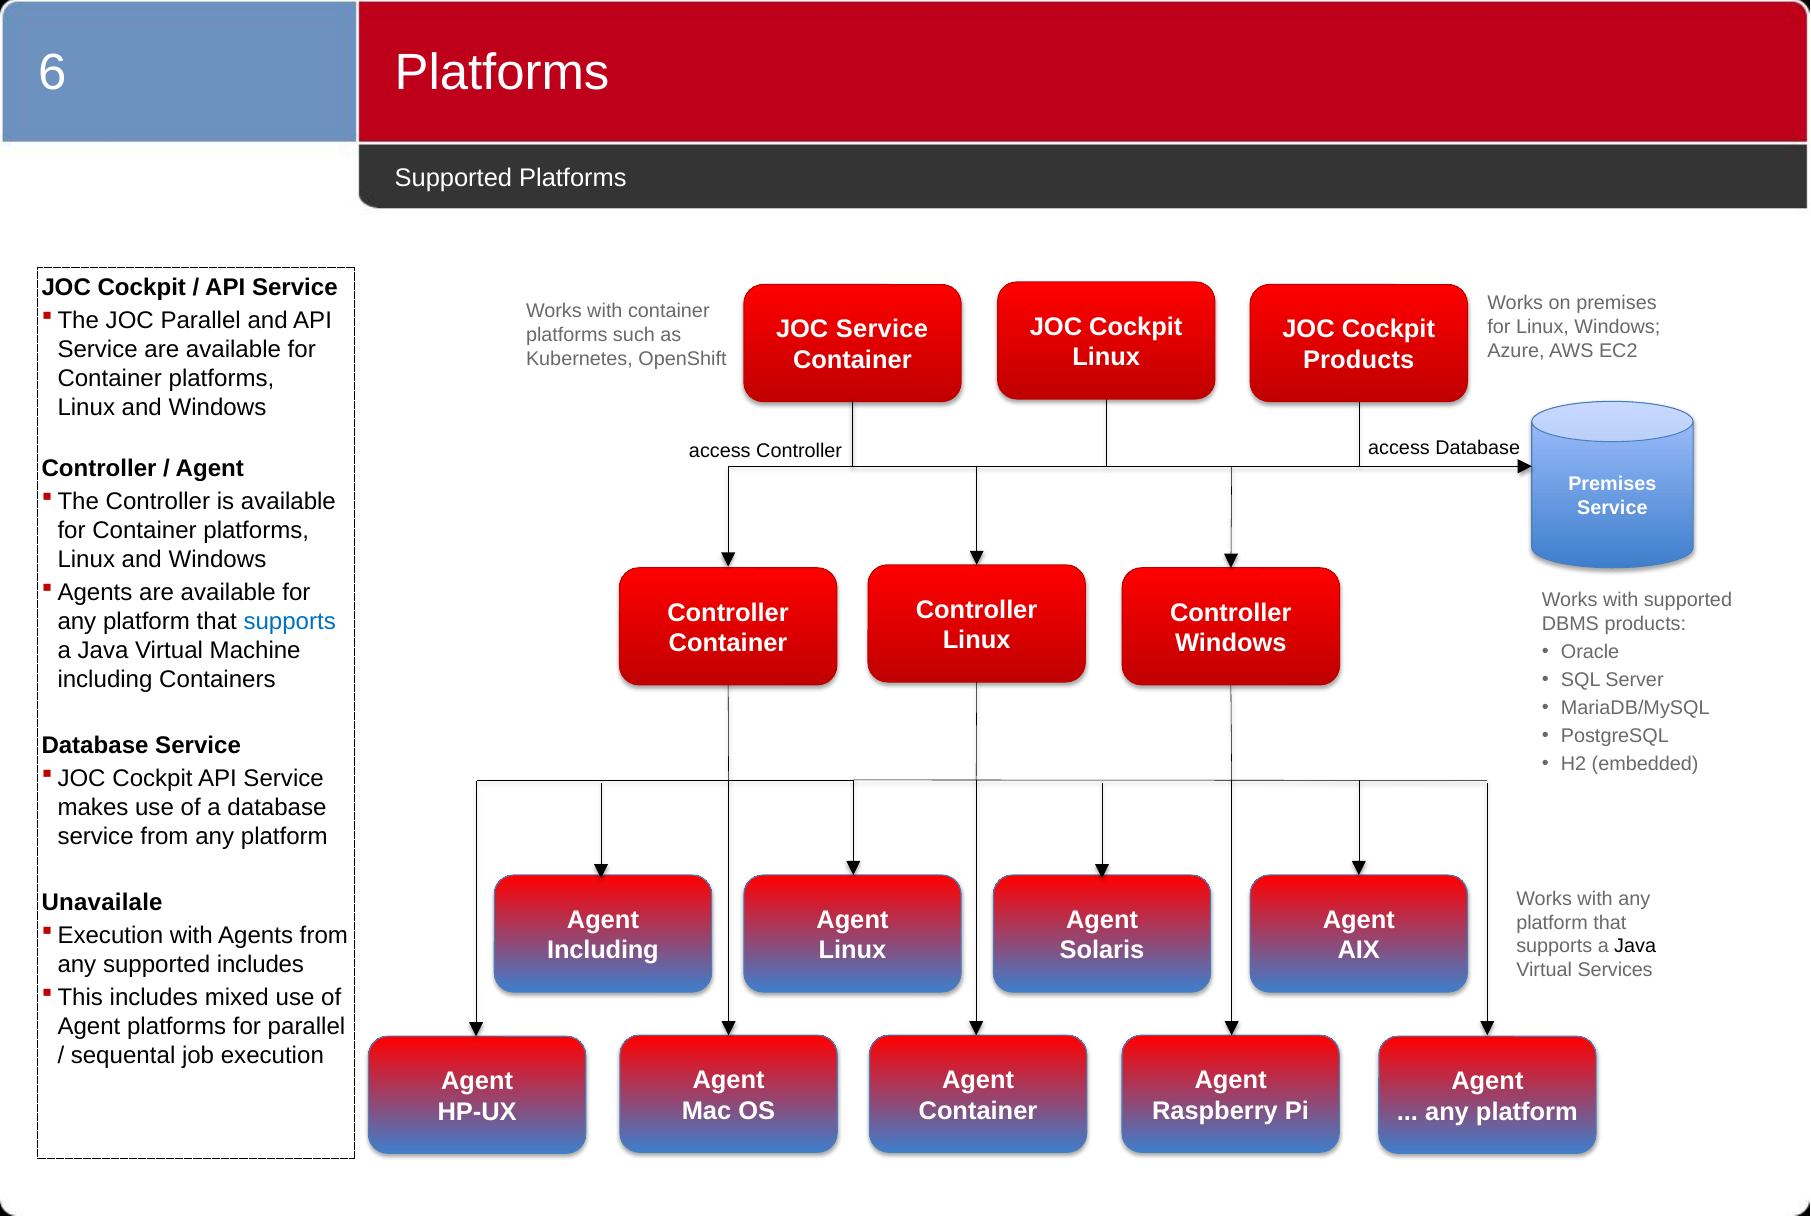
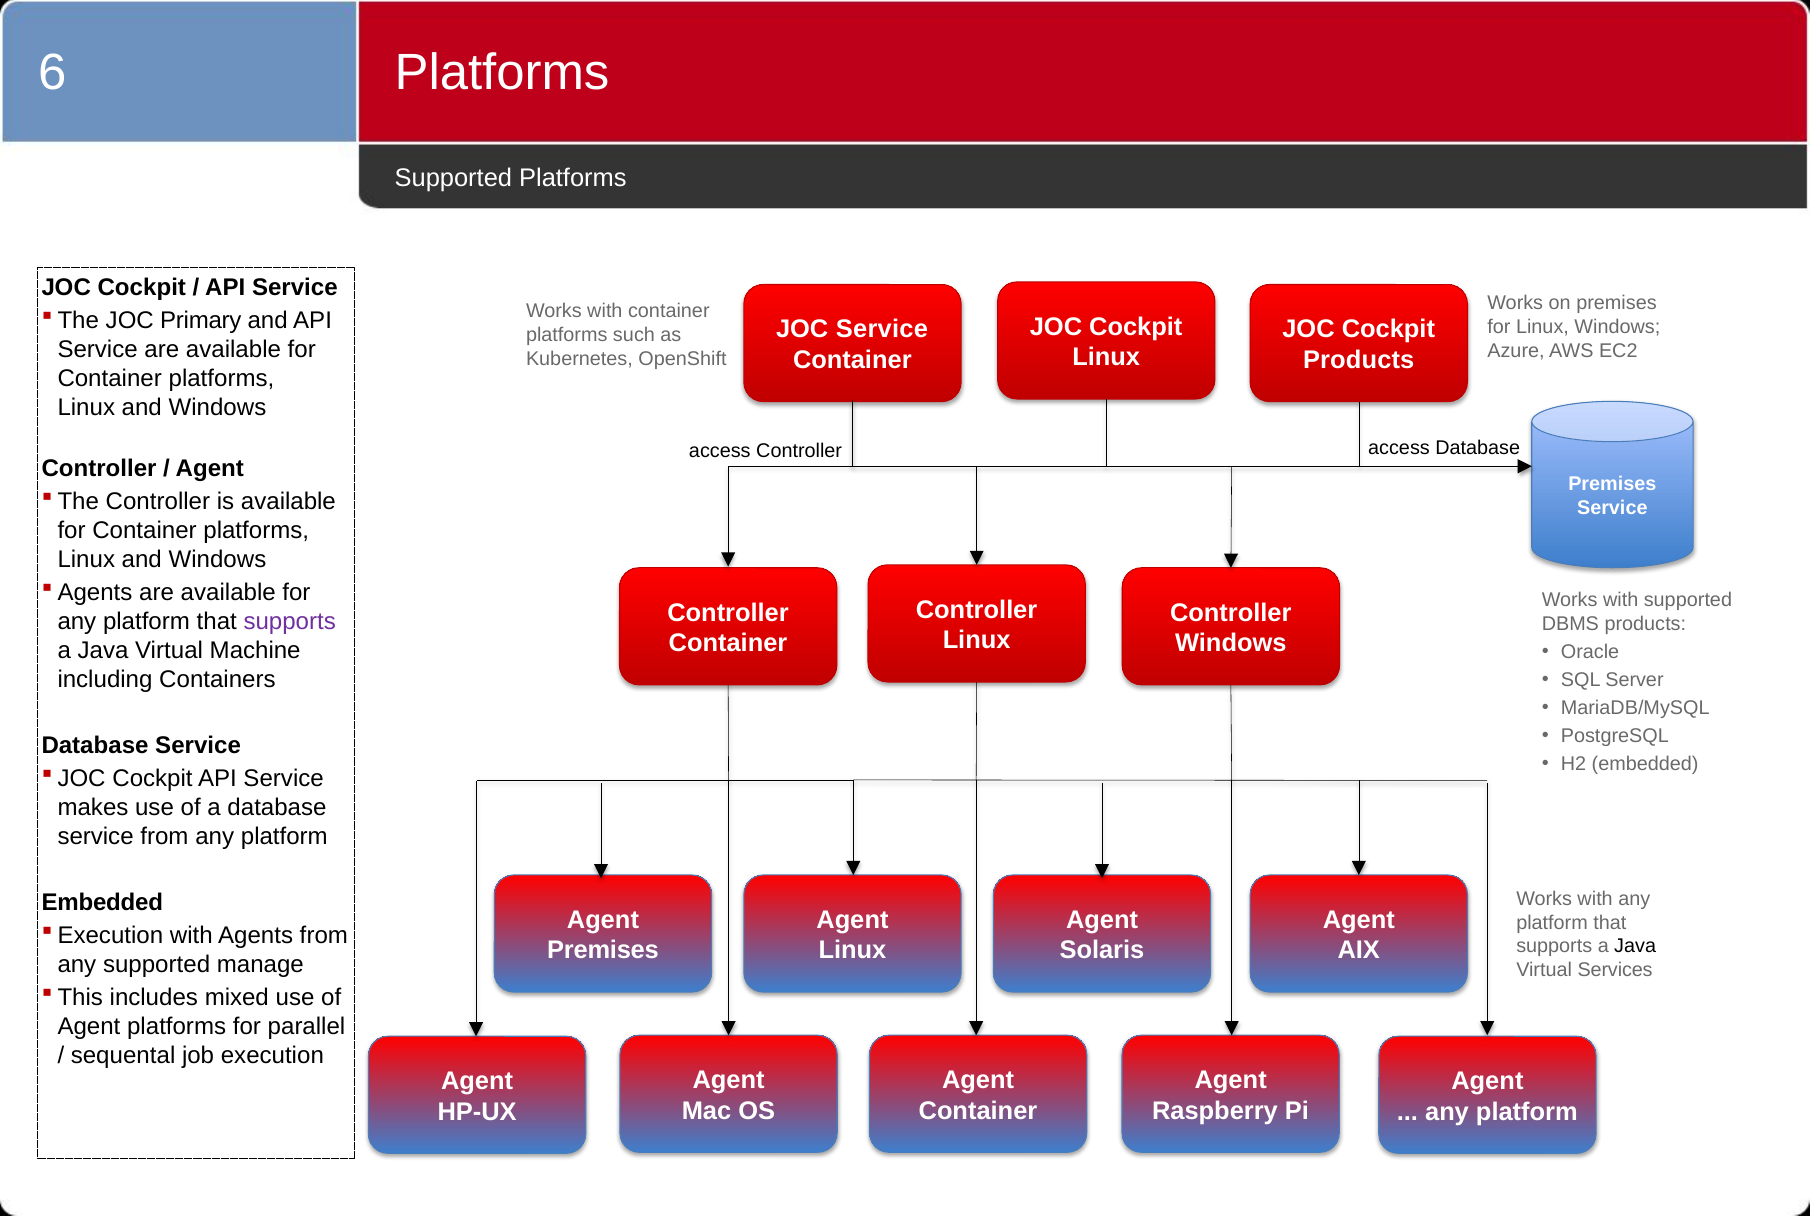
JOC Parallel: Parallel -> Primary (201, 321)
supports colour: blue -> purple (290, 622)
Unavailale: Unavailale -> Embedded (102, 903)
Including: Including -> Premises (603, 951)
supported includes: includes -> manage (260, 965)
